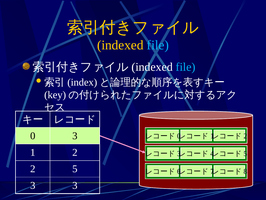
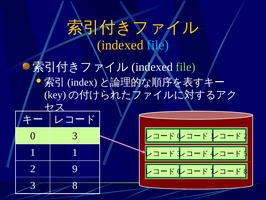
file colour: light blue -> light green (186, 67)
1 2: 2 -> 1 (75, 152)
5: 5 -> 9 (75, 169)
3 3: 3 -> 8 (75, 185)
